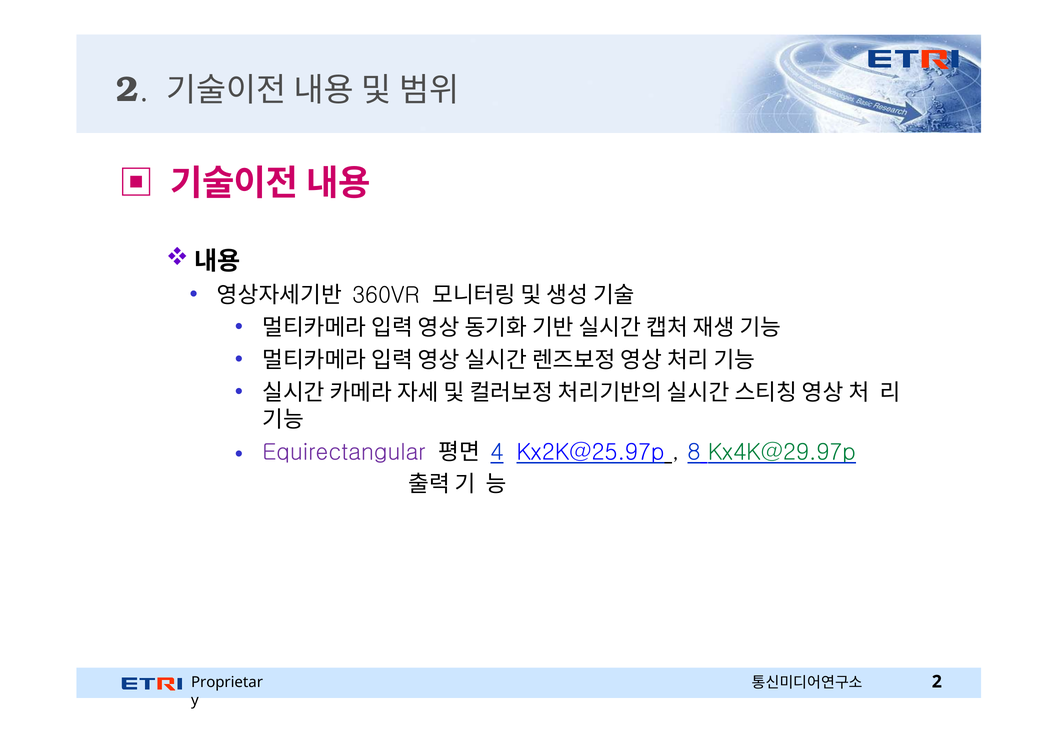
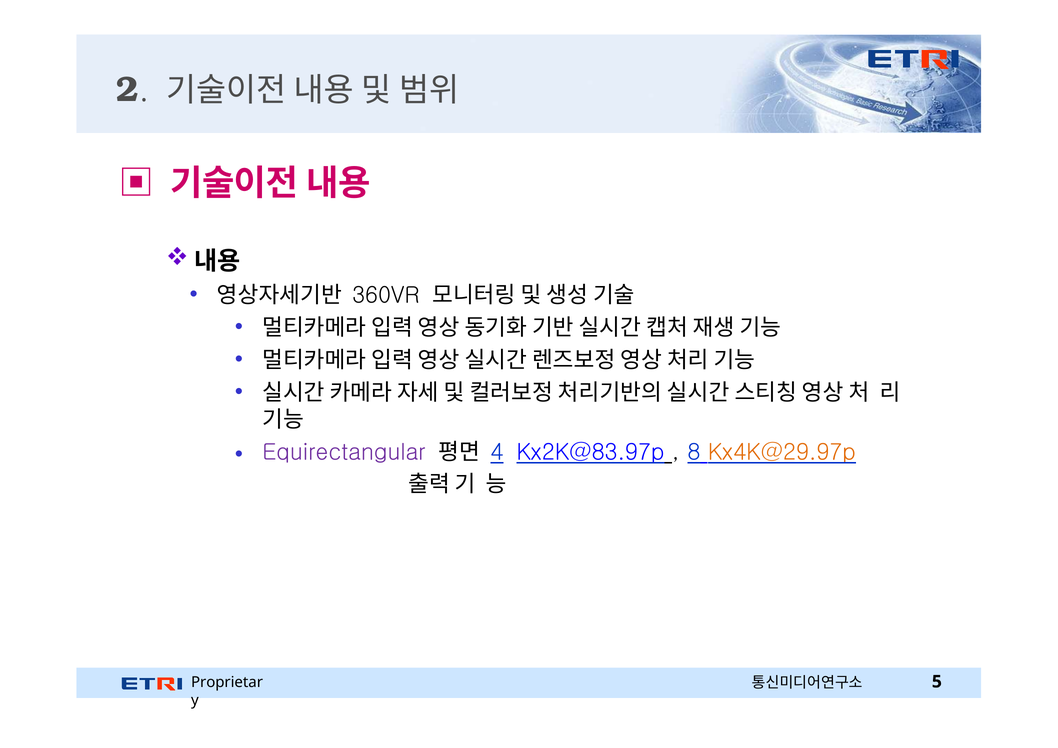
Kx2K@25.97p: Kx2K@25.97p -> Kx2K@83.97p (590, 453)
Kx4K@29.97p colour: green -> orange (782, 453)
2: 2 -> 5 (937, 682)
